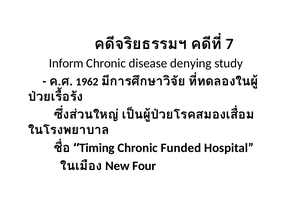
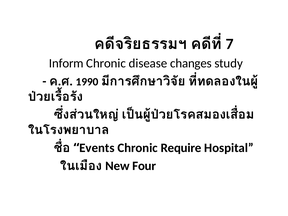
denying: denying -> changes (191, 63)
1962: 1962 -> 1990 (87, 82)
Timing: Timing -> Events (97, 148)
Funded: Funded -> Require (181, 148)
